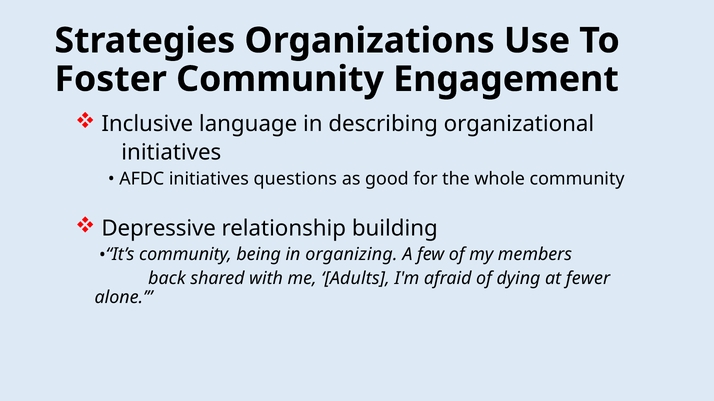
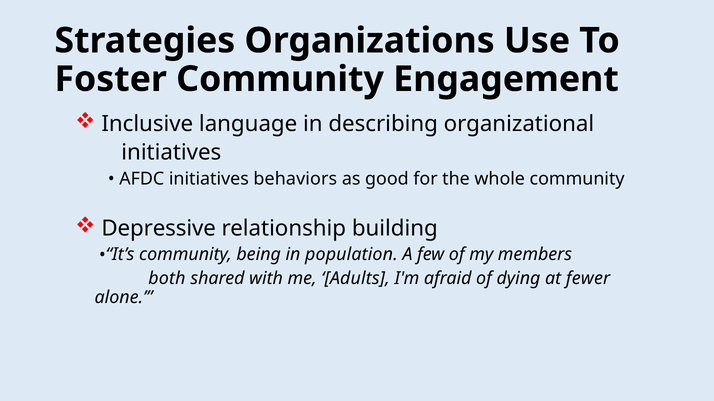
questions: questions -> behaviors (295, 179)
organizing: organizing -> population (351, 255)
back: back -> both (167, 279)
